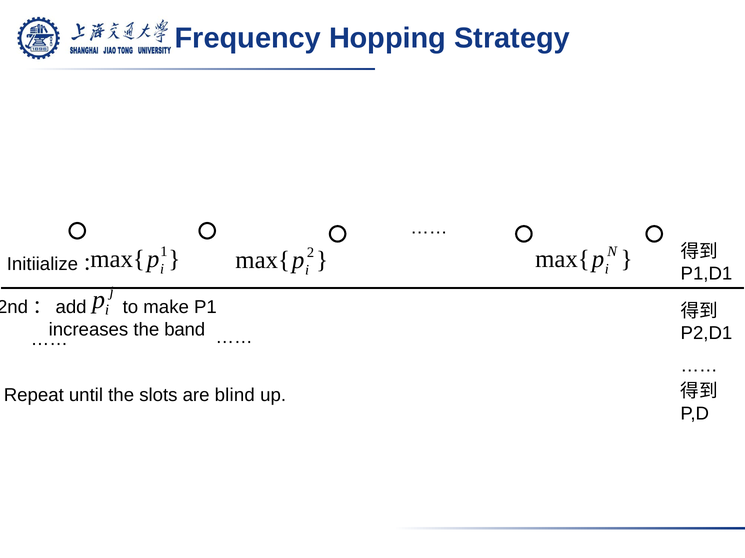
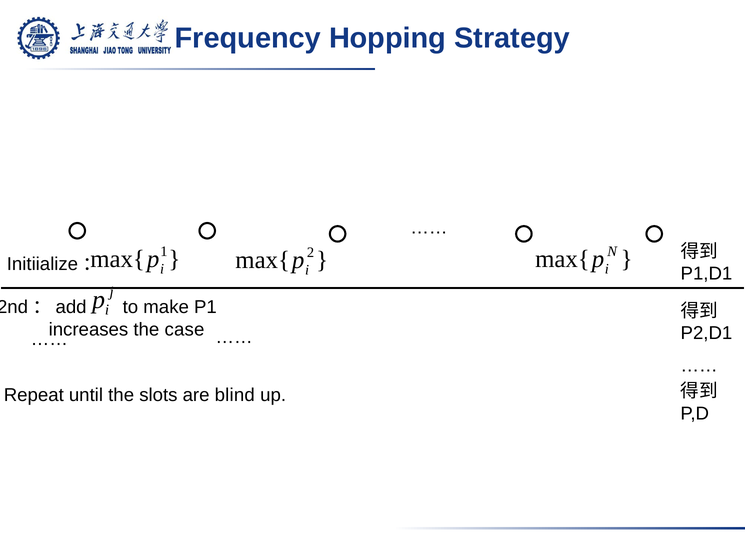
band: band -> case (185, 330)
